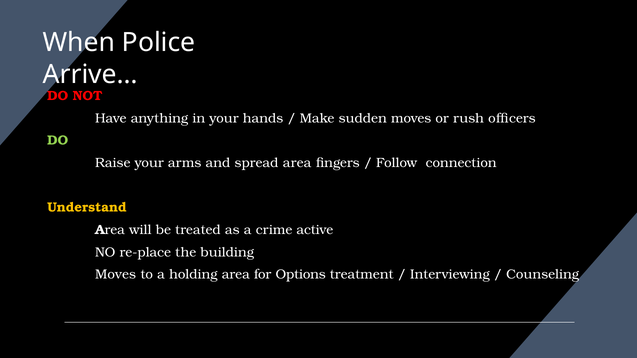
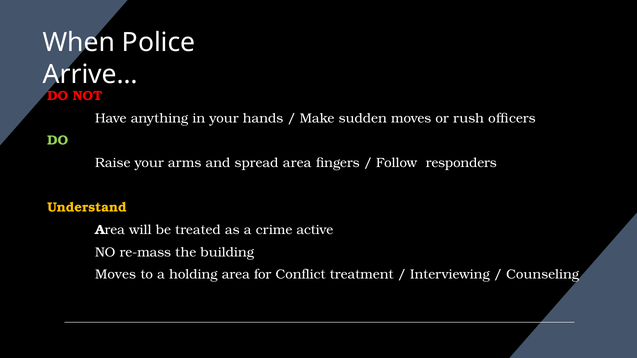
connection: connection -> responders (461, 163)
re-place: re-place -> re-mass (145, 252)
Options: Options -> Conflict (301, 275)
